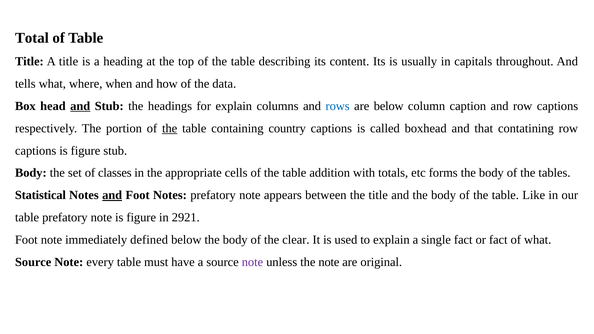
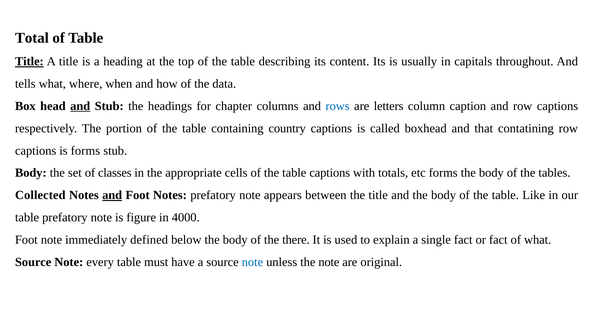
Title underline: none -> present (29, 62)
for explain: explain -> chapter (234, 106)
are below: below -> letters (389, 106)
the underline: present -> none (170, 128)
captions is figure: figure -> forms (85, 151)
table addition: addition -> captions (330, 173)
Statistical: Statistical -> Collected (40, 195)
2921: 2921 -> 4000 (186, 217)
clear: clear -> there (296, 240)
note colour: purple -> blue (252, 262)
